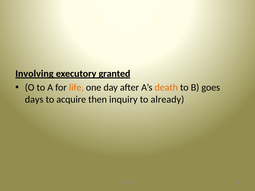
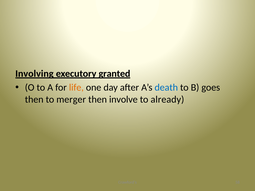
death colour: orange -> blue (166, 88)
days: days -> then (34, 99)
acquire: acquire -> merger (71, 99)
inquiry: inquiry -> involve (123, 99)
